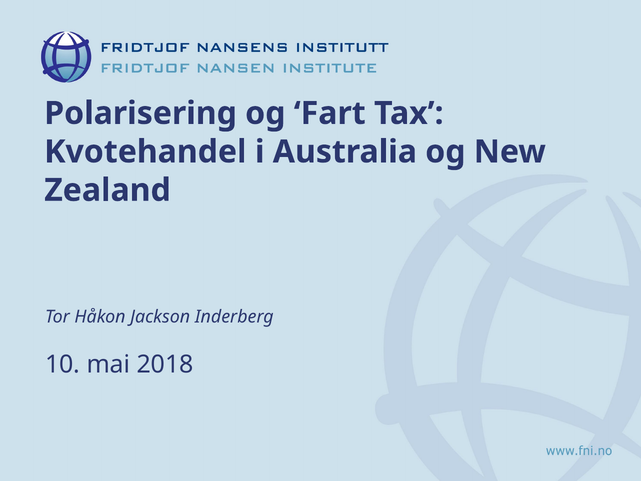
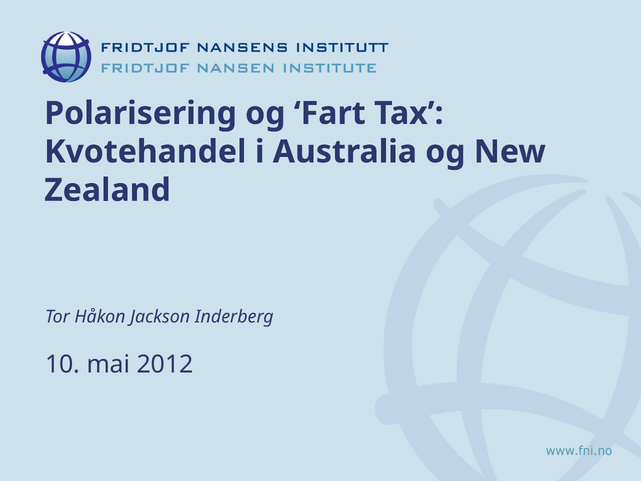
2018: 2018 -> 2012 (165, 364)
